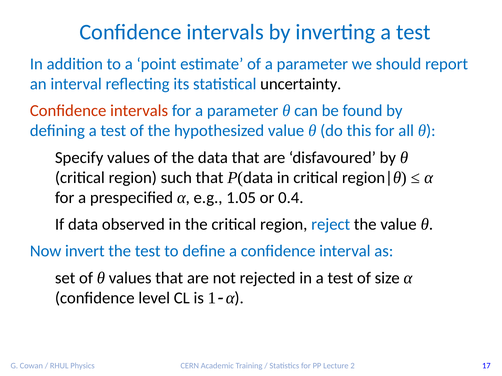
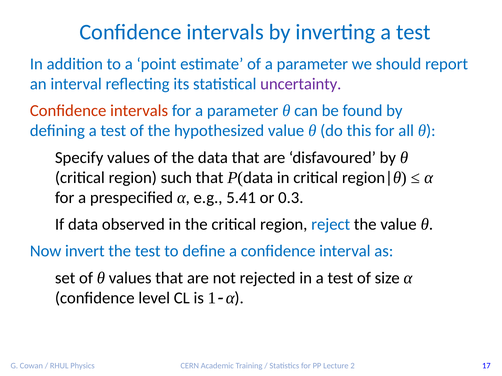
uncertainty colour: black -> purple (301, 84)
1.05: 1.05 -> 5.41 (241, 198)
0.4: 0.4 -> 0.3 (291, 198)
